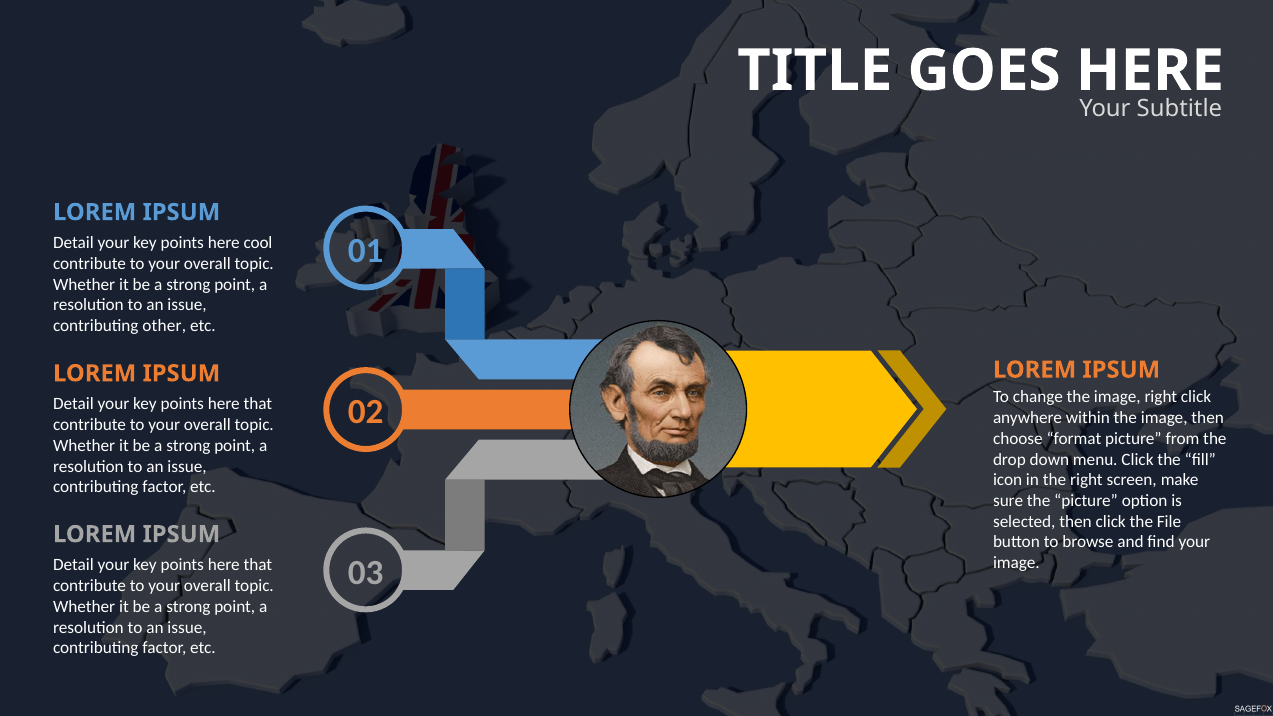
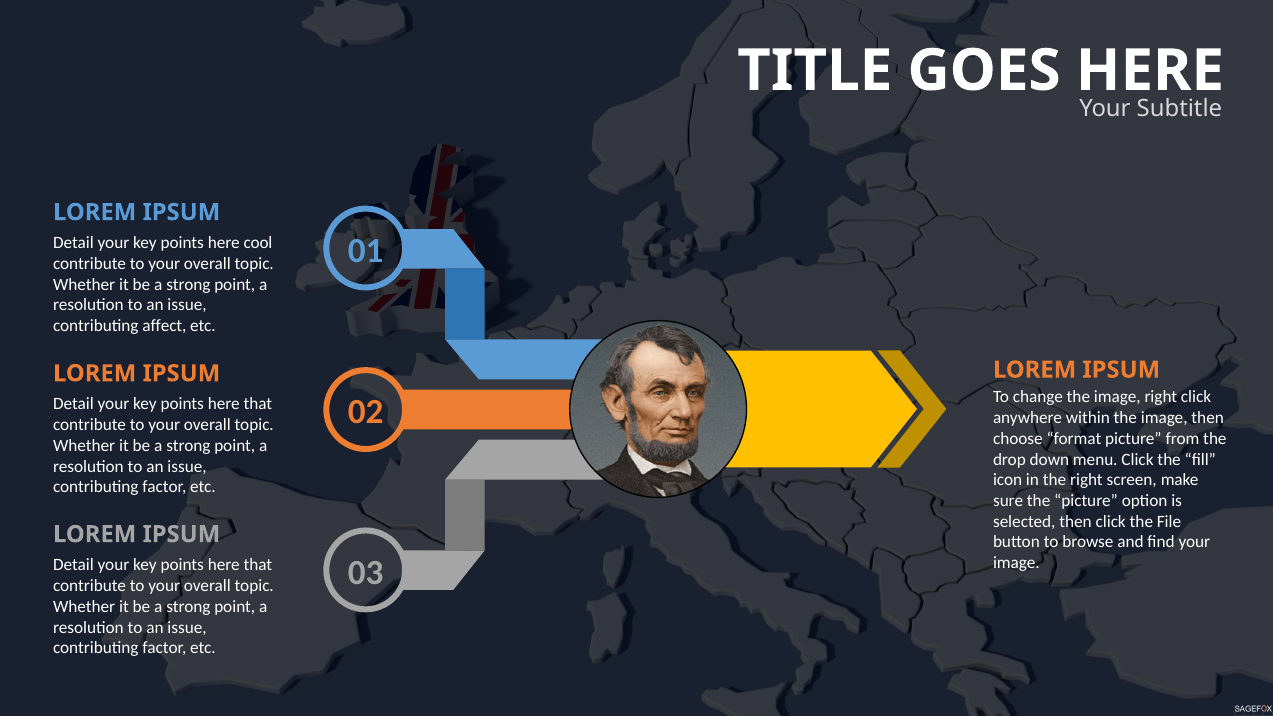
other: other -> affect (164, 326)
